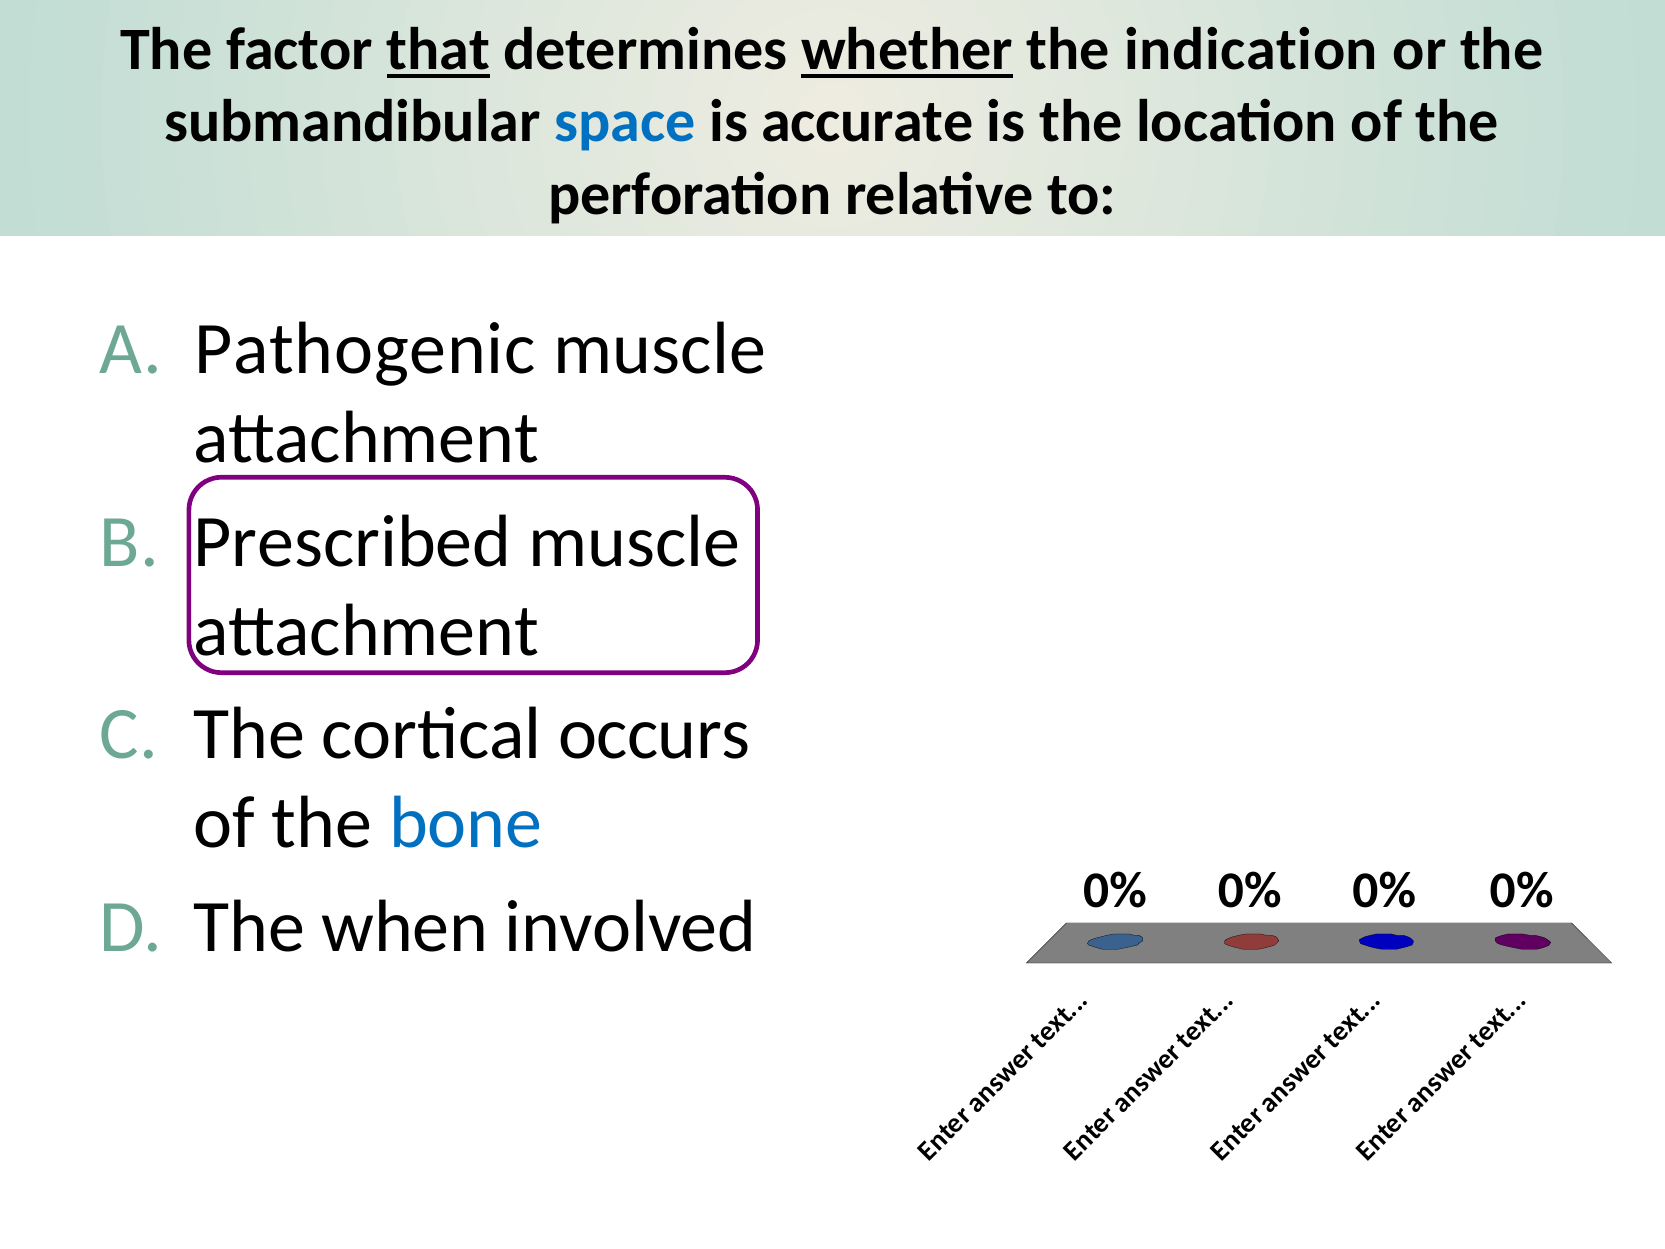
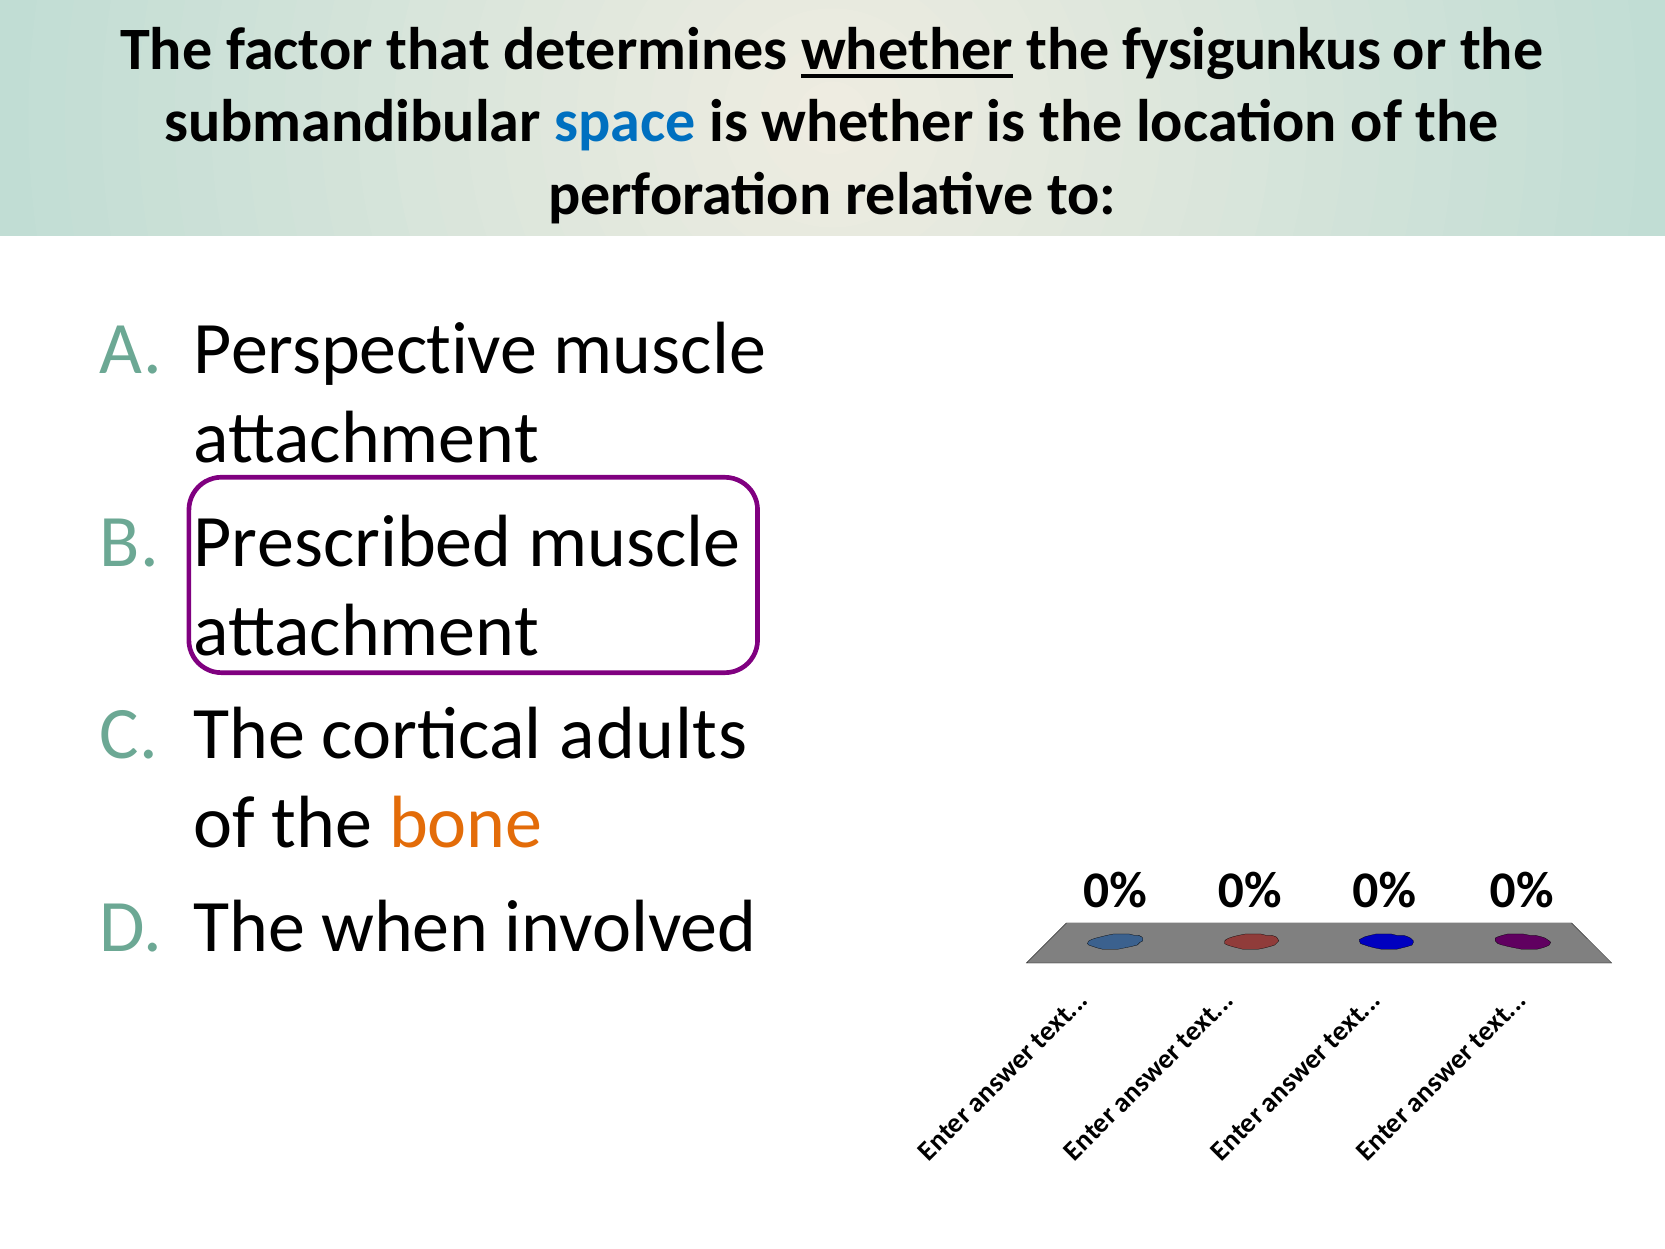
that underline: present -> none (438, 50)
indication: indication -> fysigunkus (1252, 50)
is accurate: accurate -> whether (868, 122)
Pathogenic: Pathogenic -> Perspective (366, 349)
occurs: occurs -> adults (654, 734)
bone colour: blue -> orange (466, 823)
